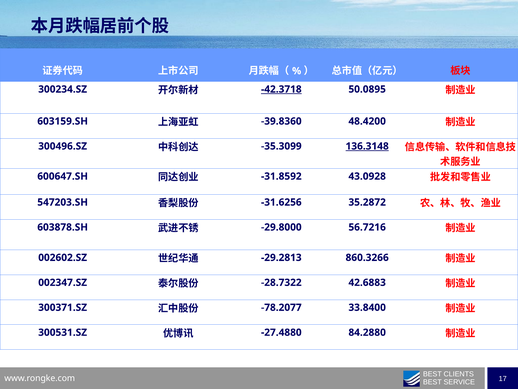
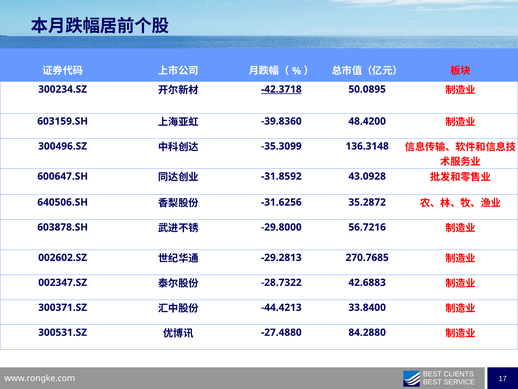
136.3148 underline: present -> none (367, 146)
547203.SH: 547203.SH -> 640506.SH (63, 202)
860.3266: 860.3266 -> 270.7685 (367, 257)
-78.2077: -78.2077 -> -44.4213 (281, 307)
